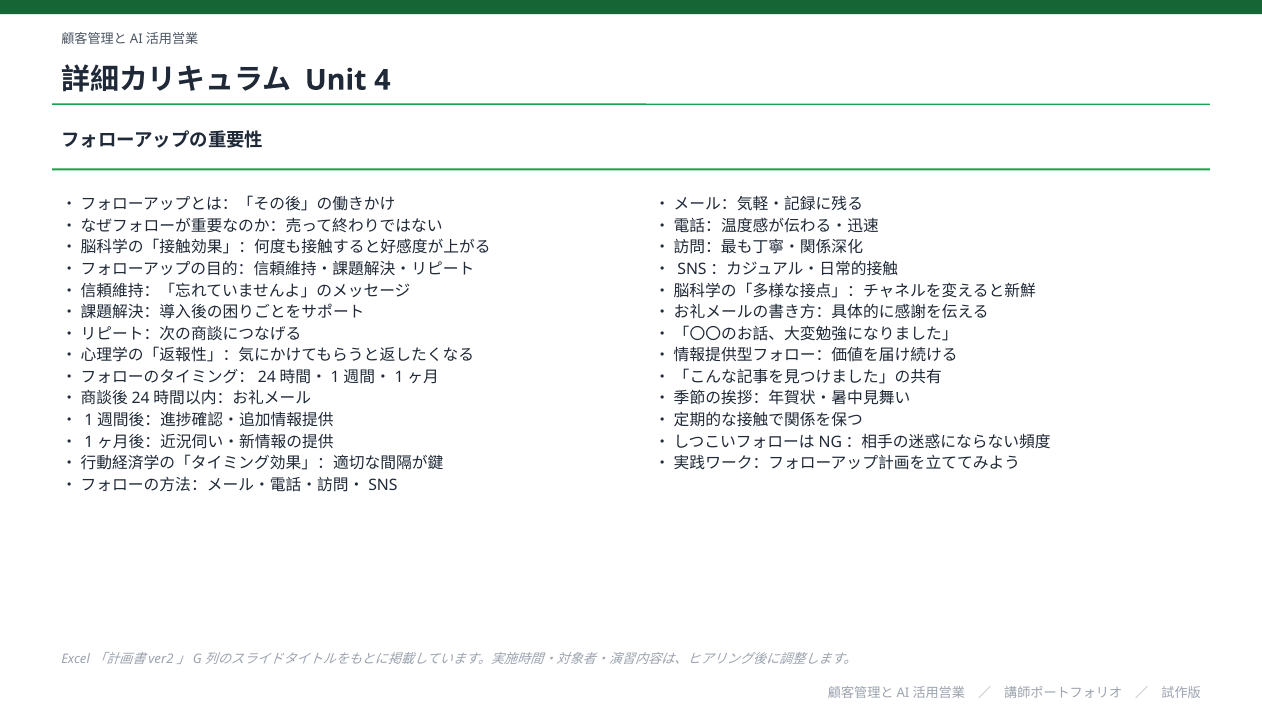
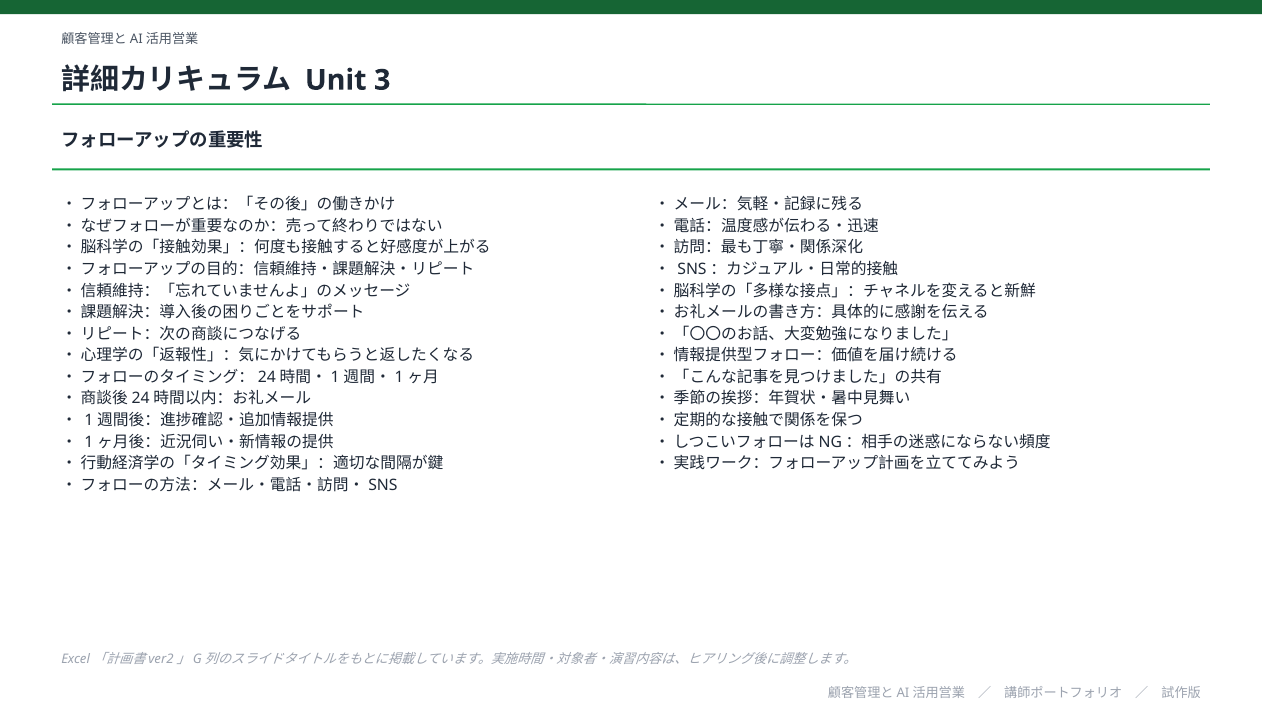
4: 4 -> 3 (382, 80)
